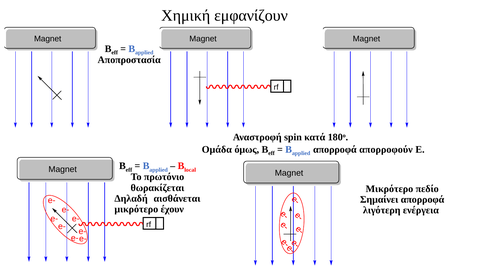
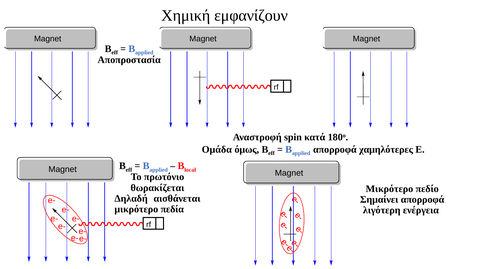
απορροφούν: απορροφούν -> χαμηλότερες (386, 149)
έχουν: έχουν -> πεδία (172, 209)
